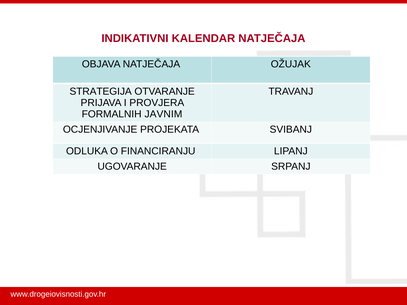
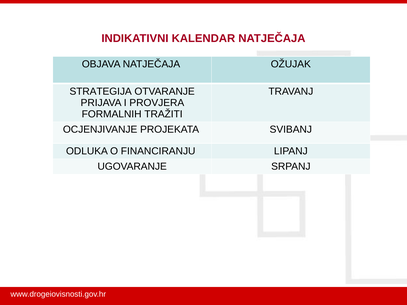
JAVNIM: JAVNIM -> TRAŽITI (163, 114)
